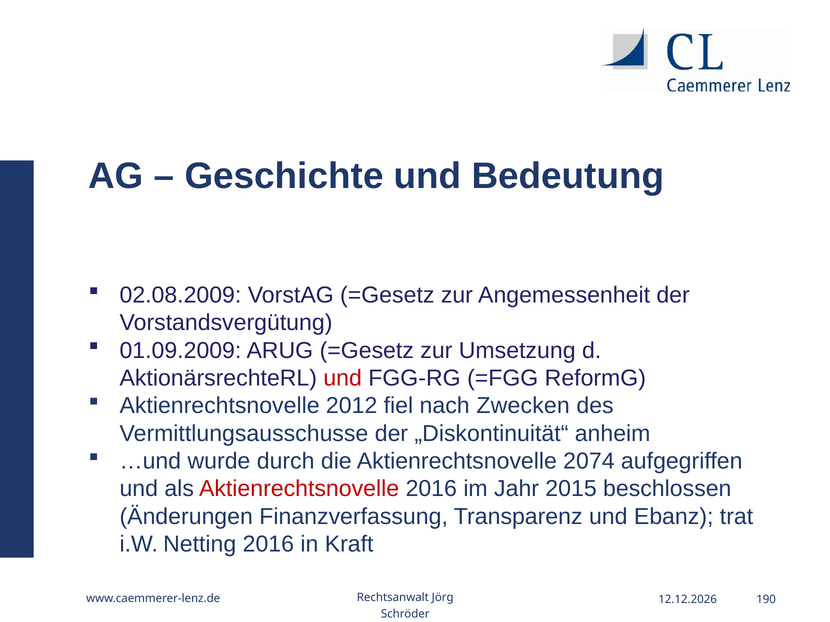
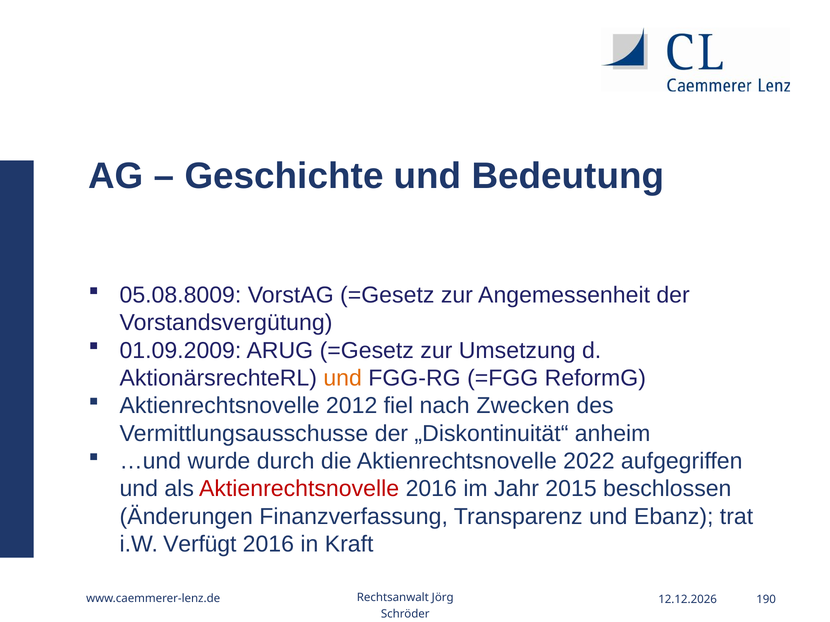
02.08.2009: 02.08.2009 -> 05.08.8009 (180, 295)
und colour: red -> orange (343, 379)
2074: 2074 -> 2022 (589, 462)
Netting: Netting -> Verfügt (200, 545)
